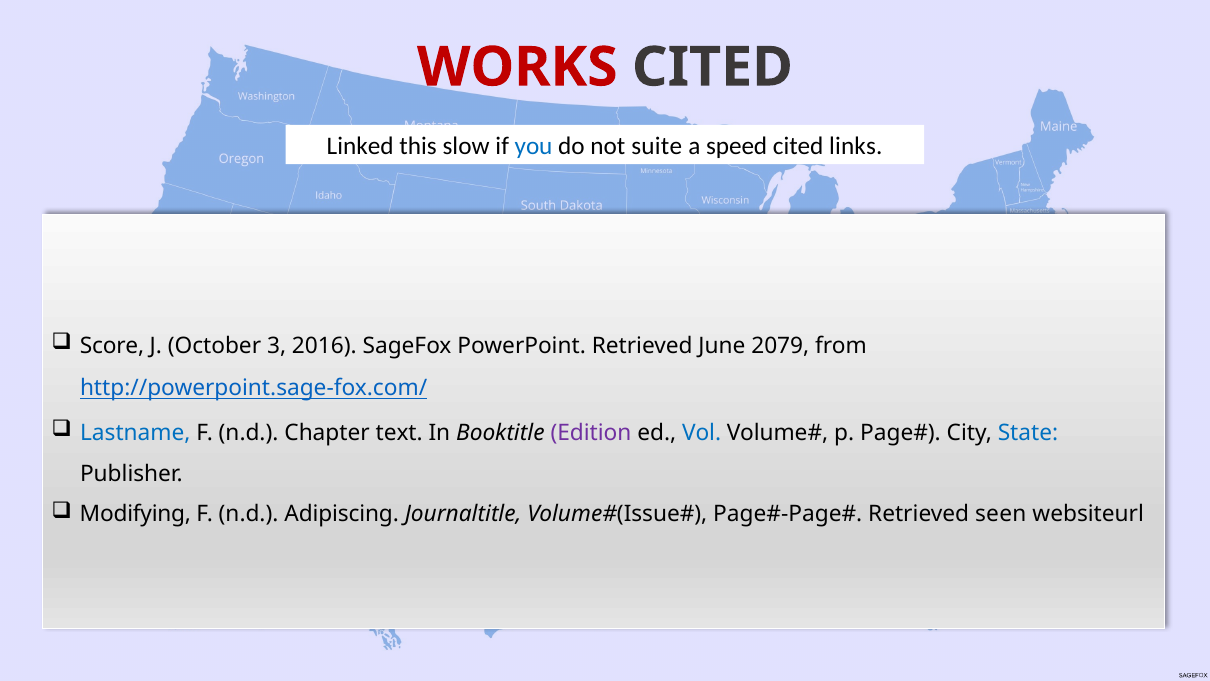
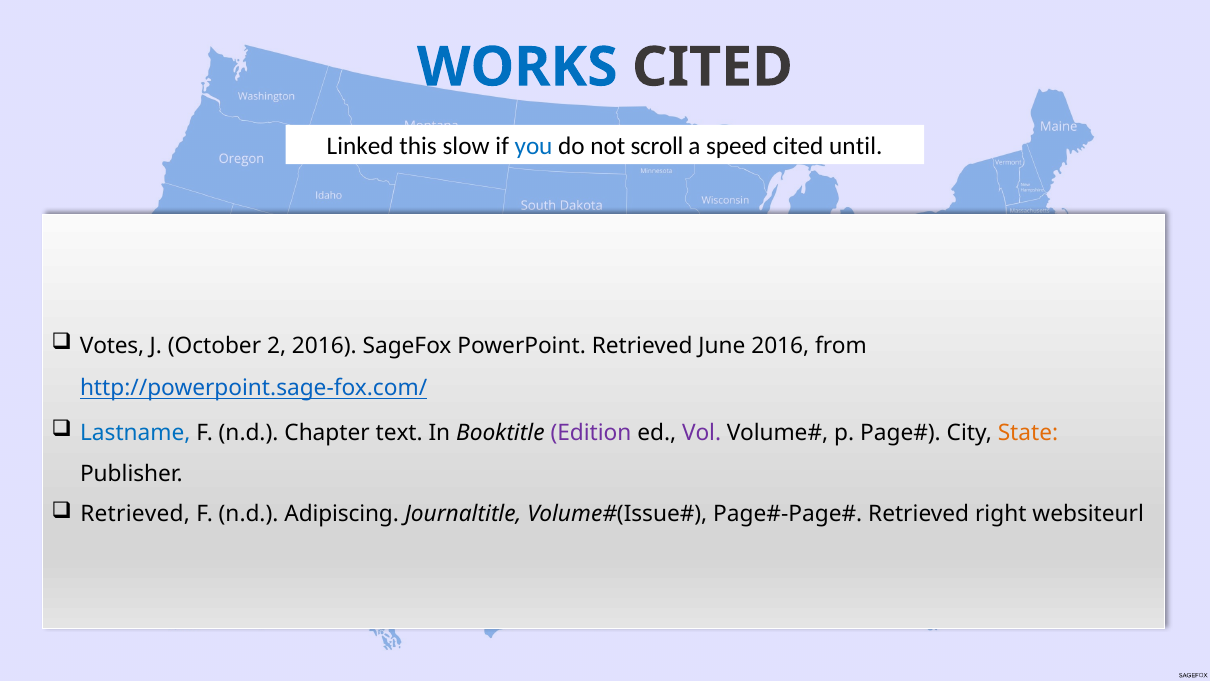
WORKS colour: red -> blue (517, 67)
suite: suite -> scroll (657, 146)
links: links -> until (856, 146)
Score: Score -> Votes (112, 345)
3: 3 -> 2 (277, 345)
June 2079: 2079 -> 2016 (780, 345)
Vol colour: blue -> purple (702, 432)
State colour: blue -> orange (1028, 432)
Modifying: Modifying -> Retrieved (135, 514)
seen: seen -> right (1001, 514)
